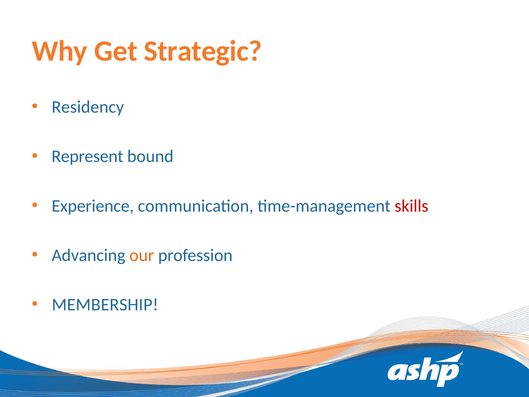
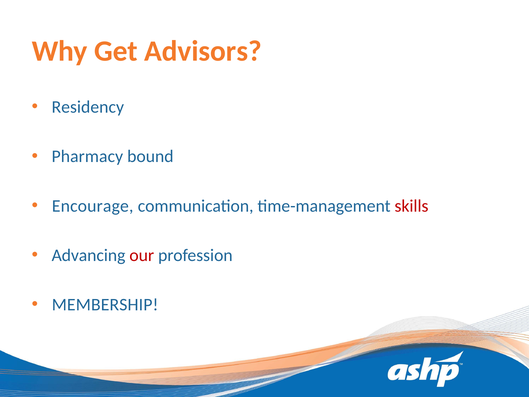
Strategic: Strategic -> Advisors (203, 51)
Represent: Represent -> Pharmacy (87, 156)
Experience: Experience -> Encourage (93, 206)
our colour: orange -> red (142, 255)
